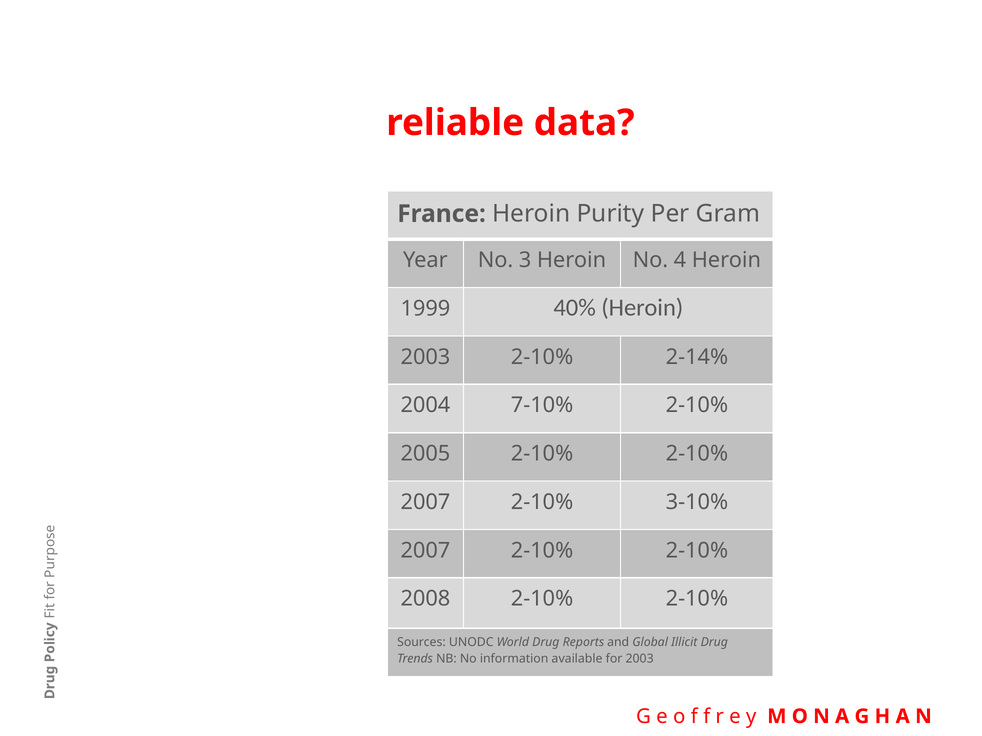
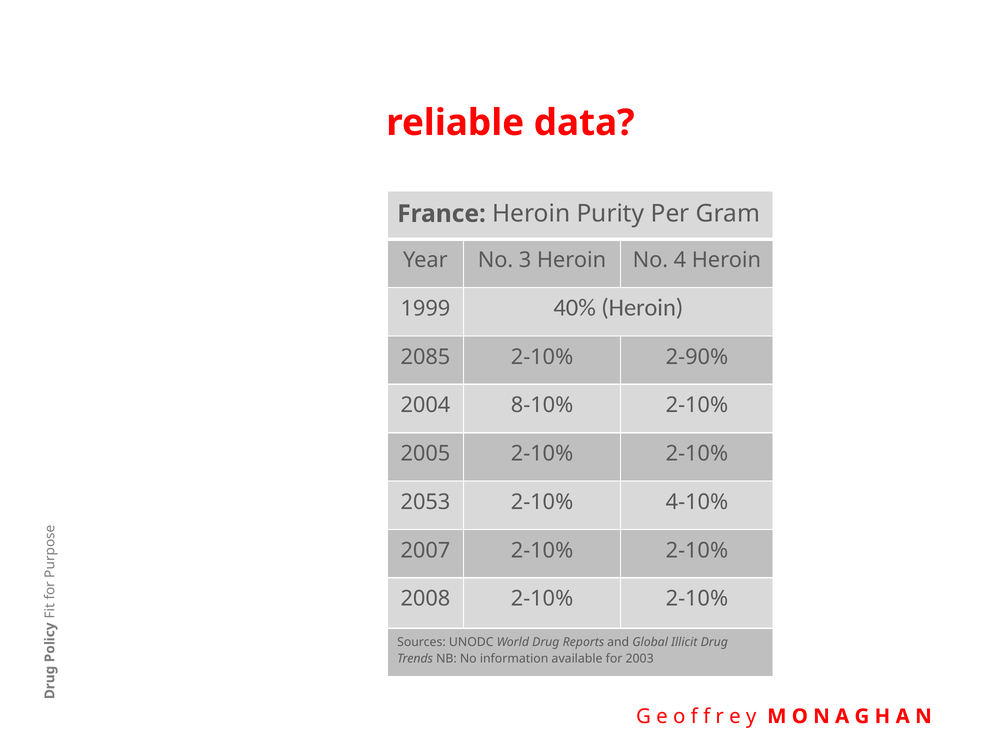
2003: 2003 -> 2085 (425, 357)
2-14%: 2-14% -> 2-90% (697, 357)
7-10%: 7-10% -> 8-10% (542, 406)
2007: 2007 -> 2053 (425, 502)
3-10%: 3-10% -> 4-10% (697, 502)
